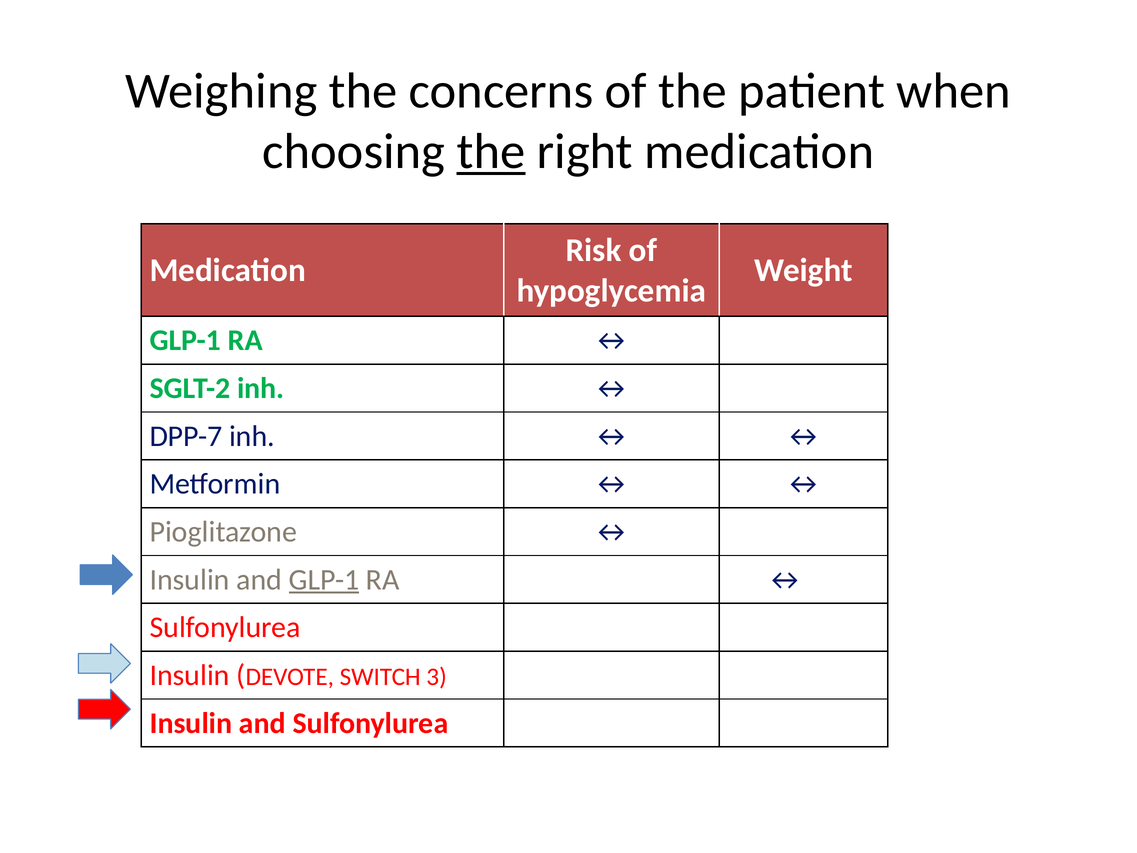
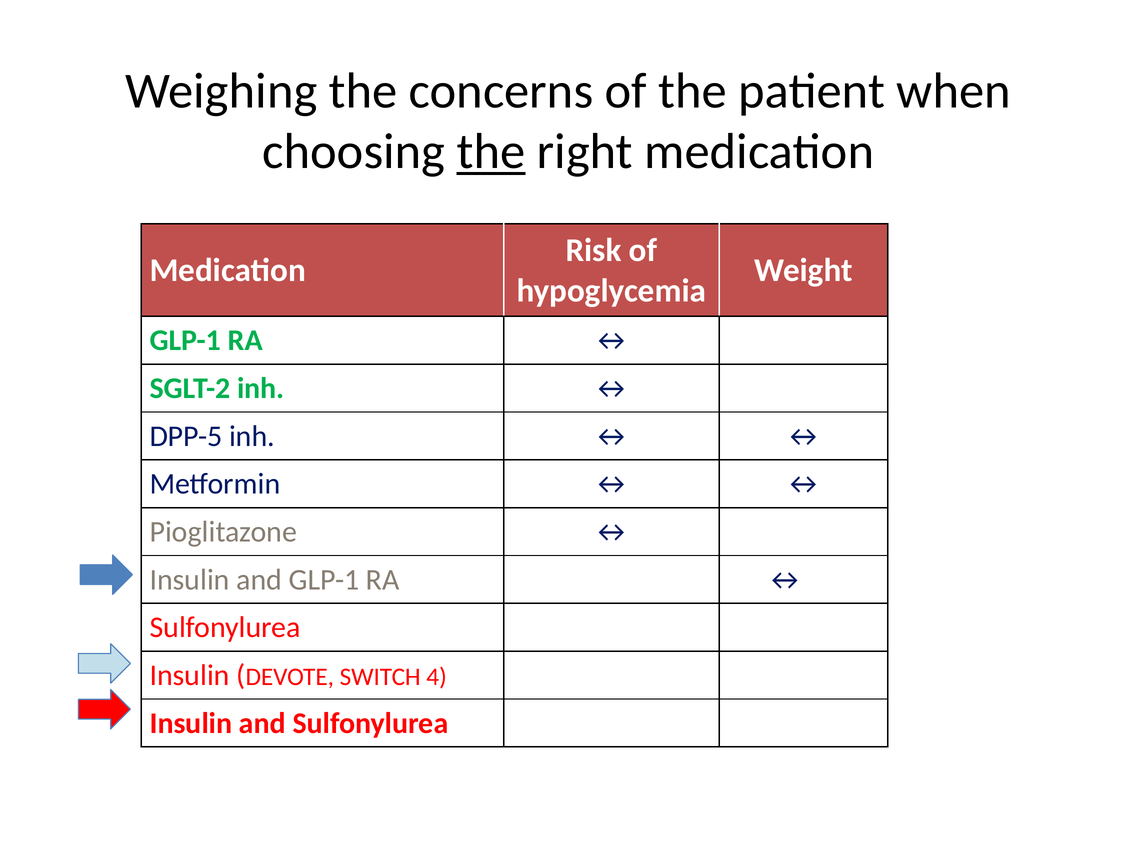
DPP-7: DPP-7 -> DPP-5 (186, 436)
GLP-1 underline: present -> none (324, 580)
3: 3 -> 4 (437, 677)
